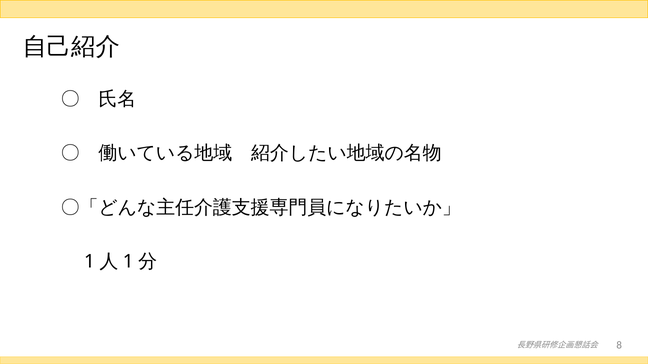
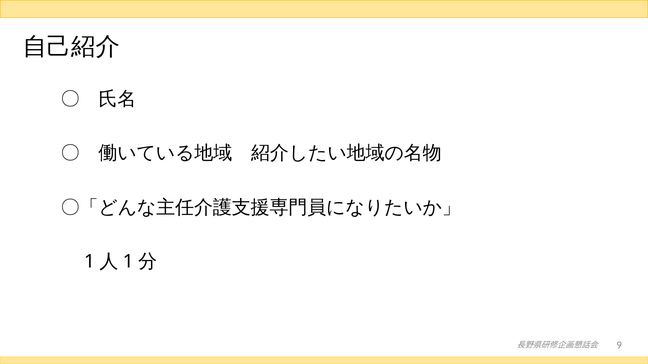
8: 8 -> 9 (619, 346)
